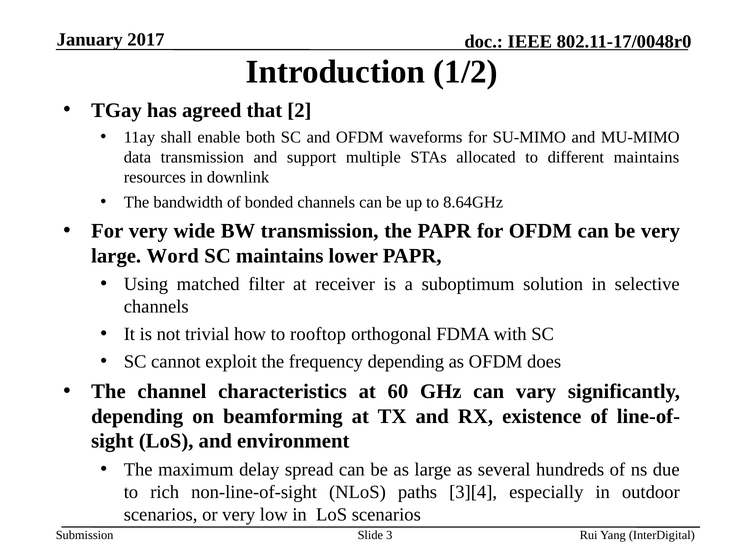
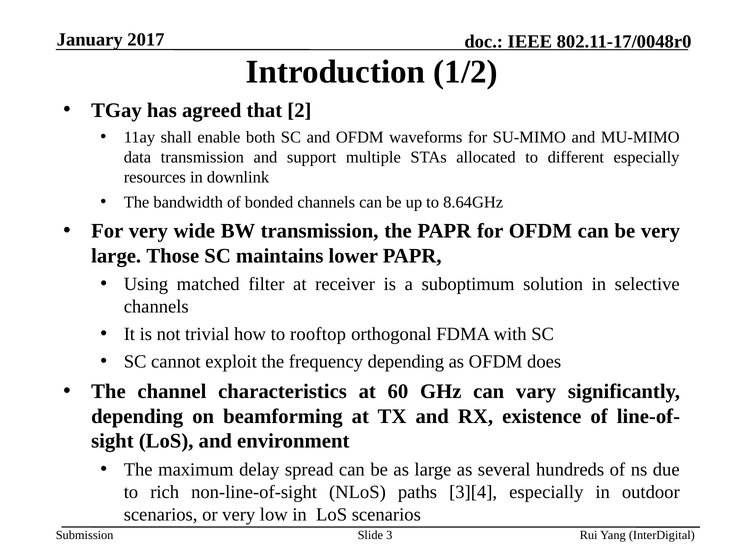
different maintains: maintains -> especially (647, 157)
Word: Word -> Those (173, 256)
